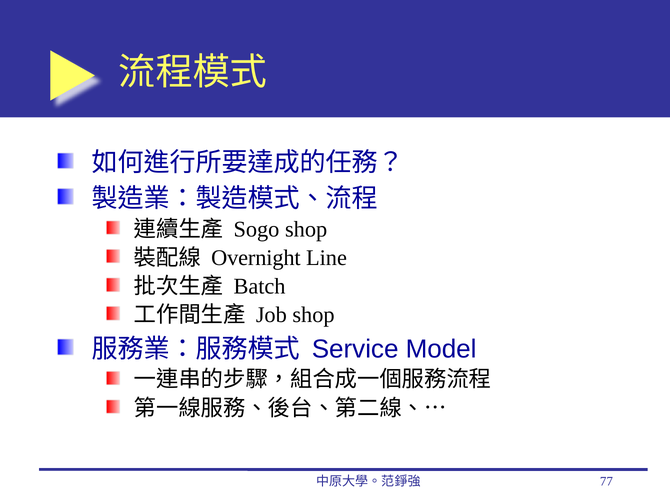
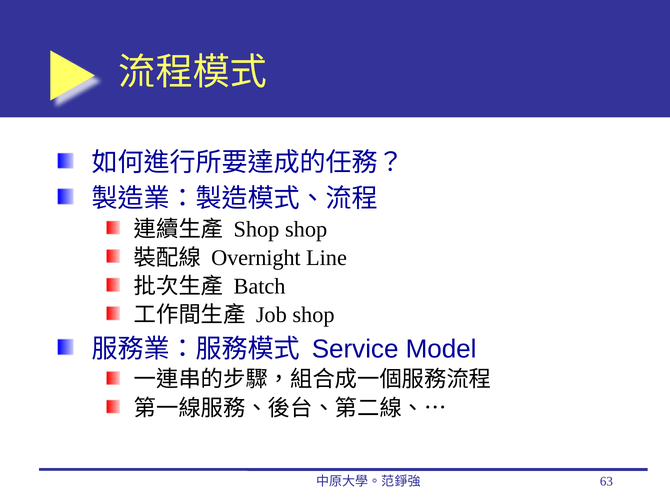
Sogo: Sogo -> Shop (256, 229)
77: 77 -> 63 (607, 481)
